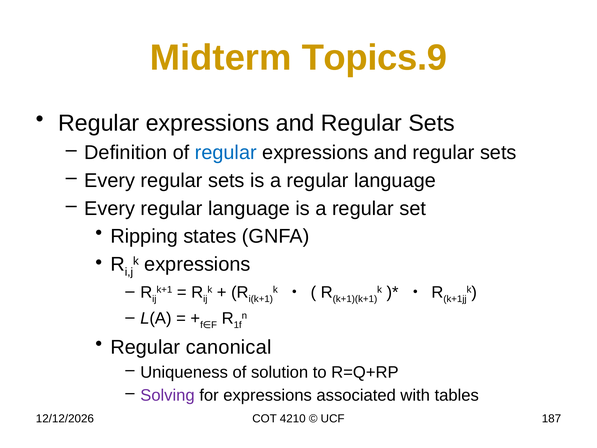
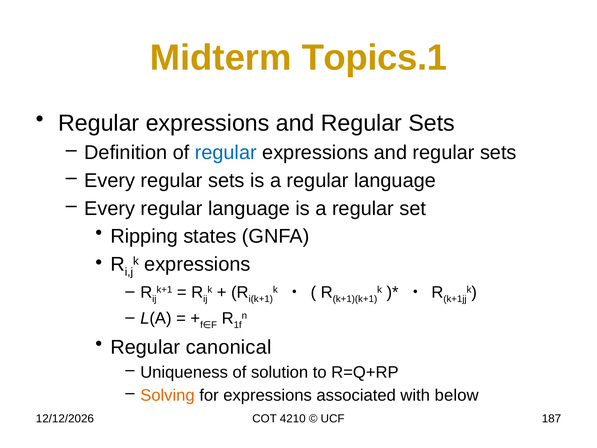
Topics.9: Topics.9 -> Topics.1 (374, 58)
Solving colour: purple -> orange (167, 395)
tables: tables -> below (457, 395)
